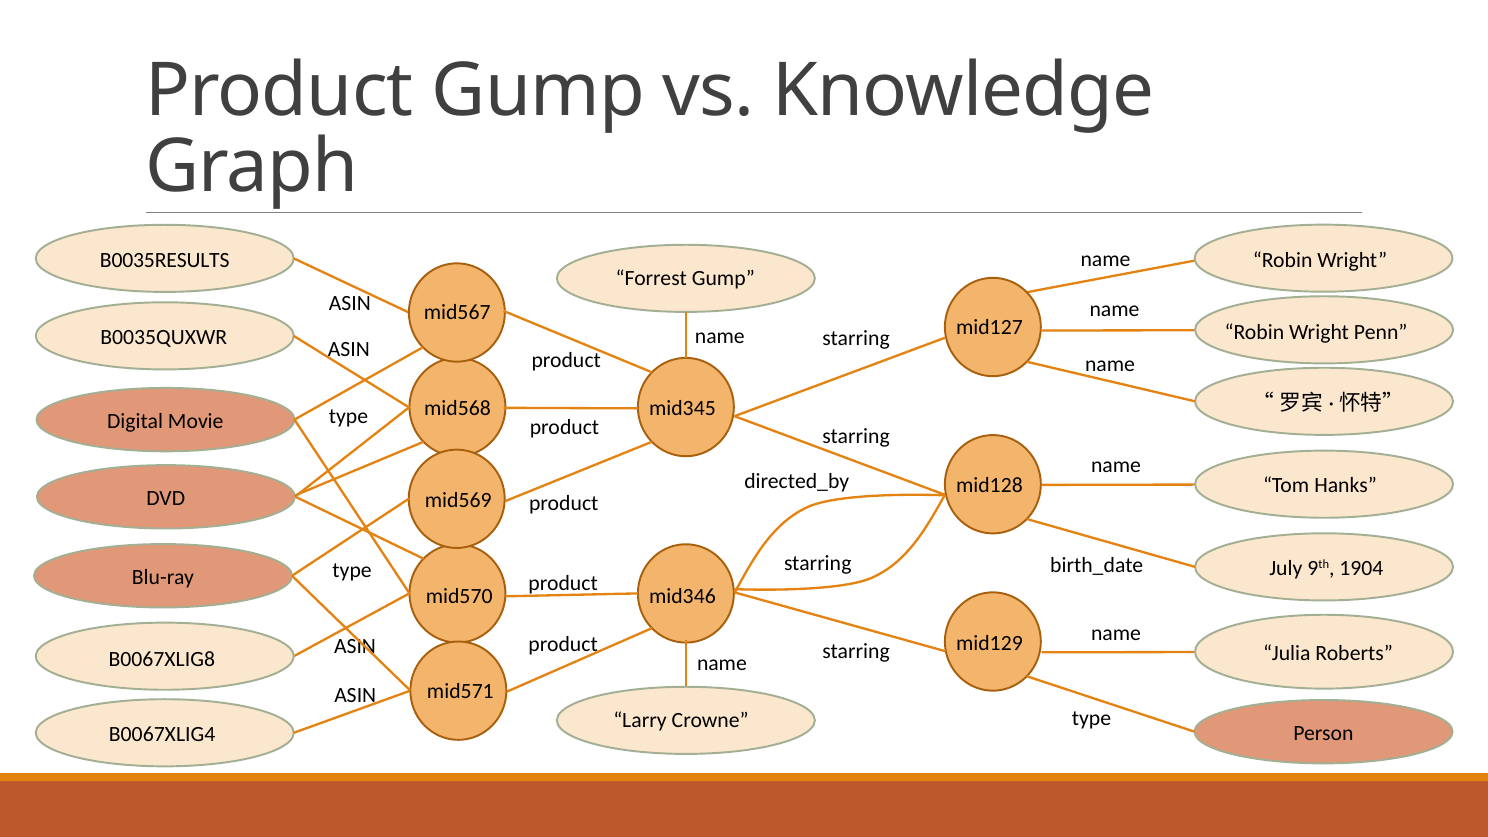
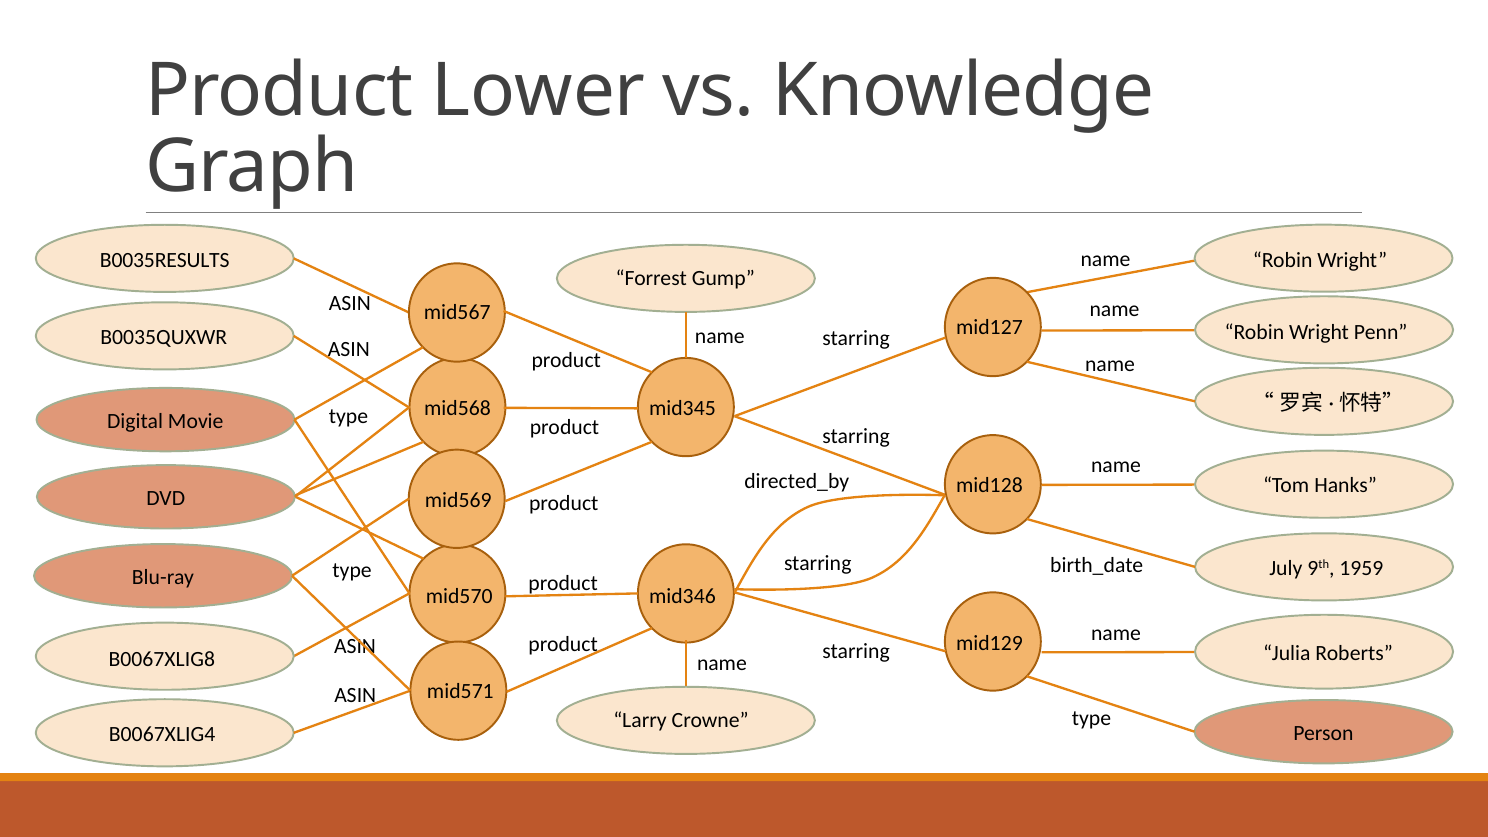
Product Gump: Gump -> Lower (538, 91)
1904: 1904 -> 1959 (1361, 568)
